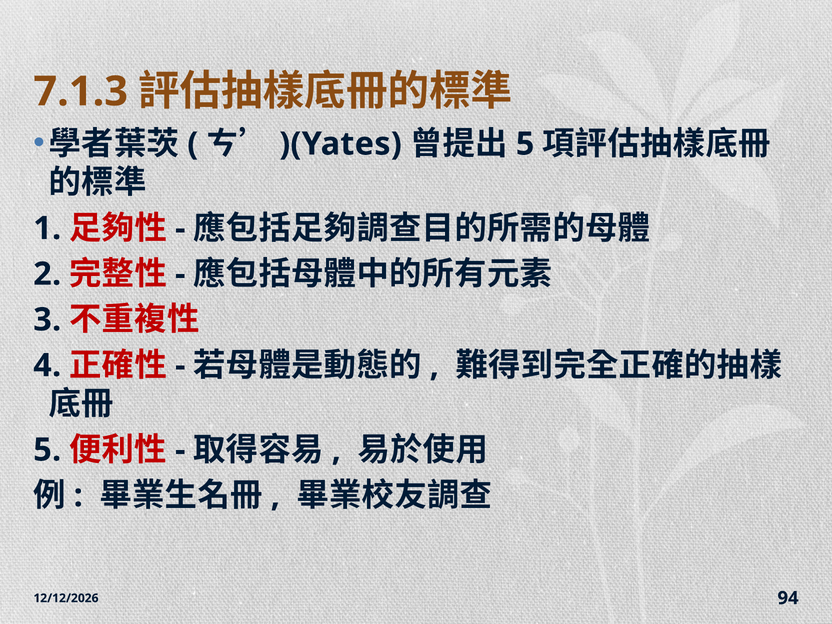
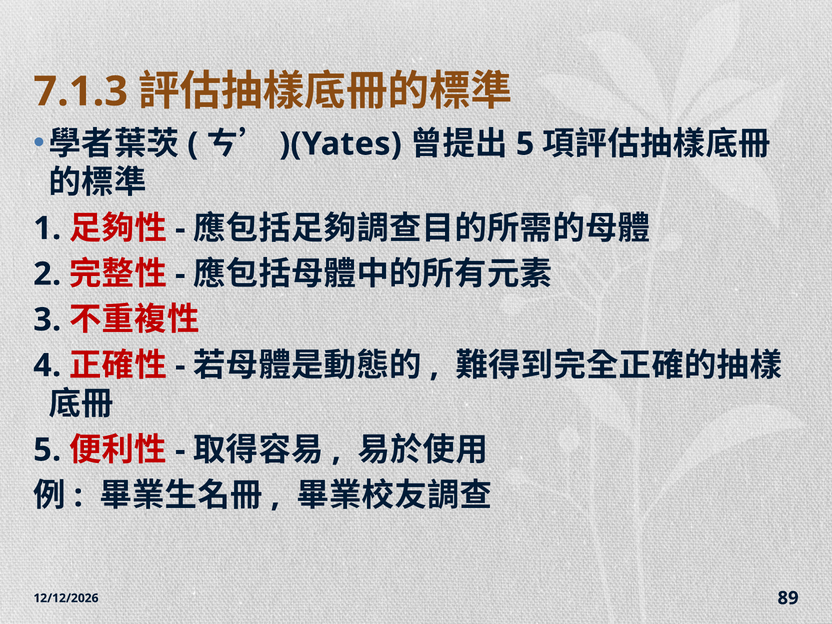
94: 94 -> 89 (788, 598)
